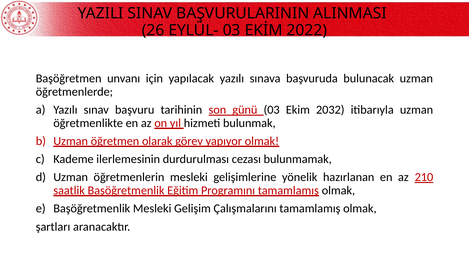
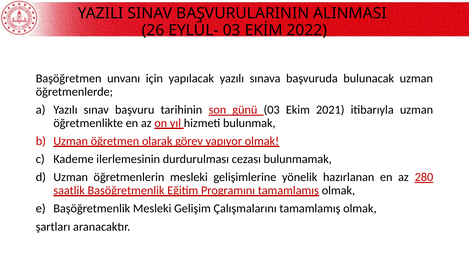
2032: 2032 -> 2021 (330, 110)
210: 210 -> 280 (424, 177)
